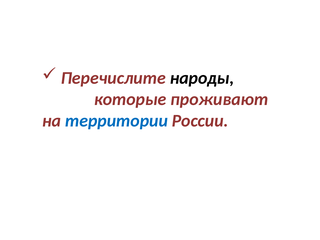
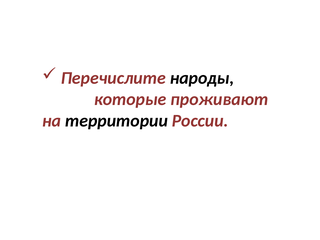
территории colour: blue -> black (117, 121)
